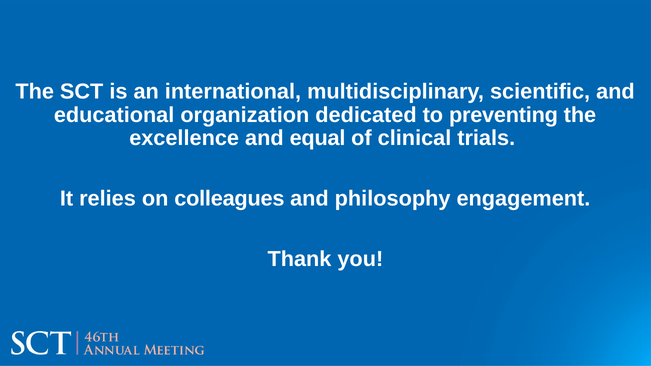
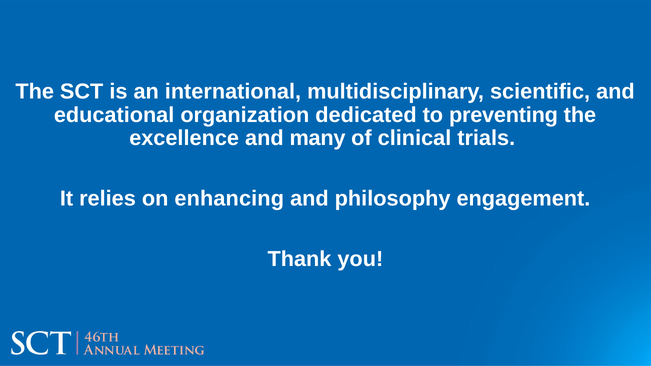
equal: equal -> many (318, 138)
colleagues: colleagues -> enhancing (229, 199)
